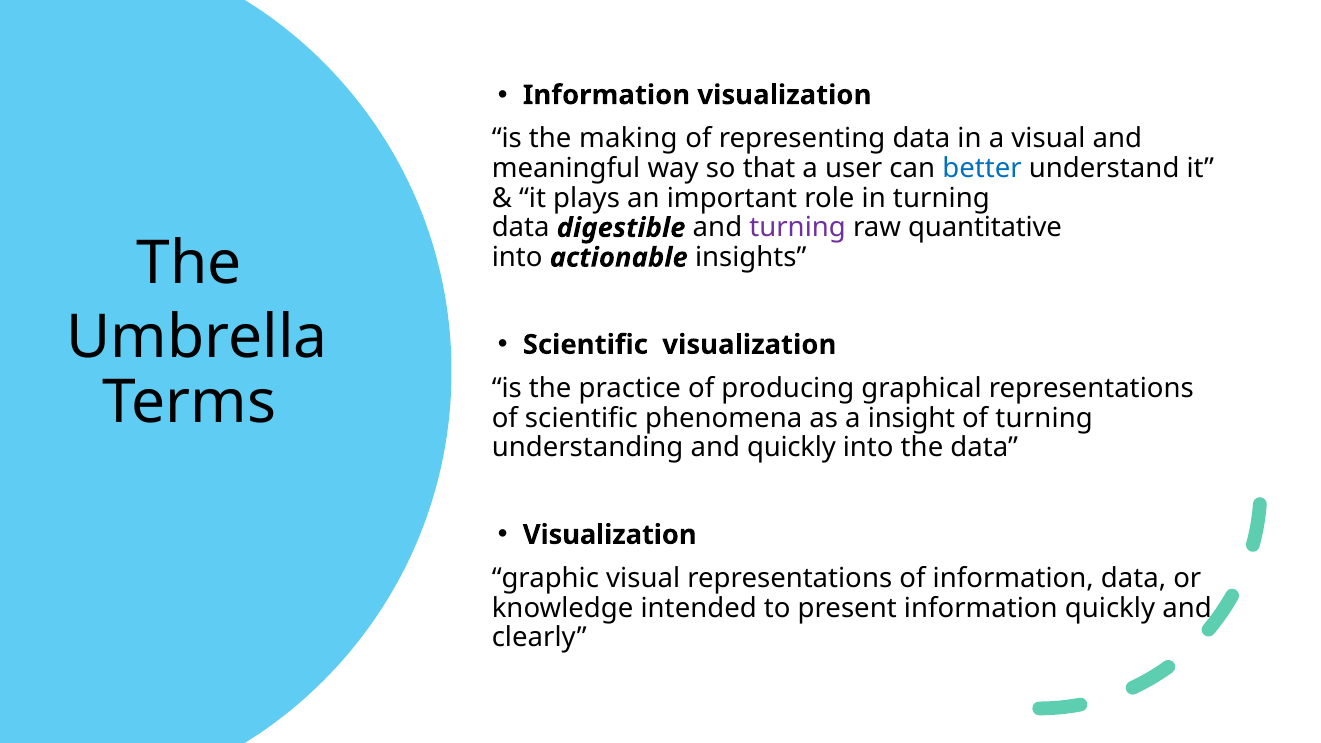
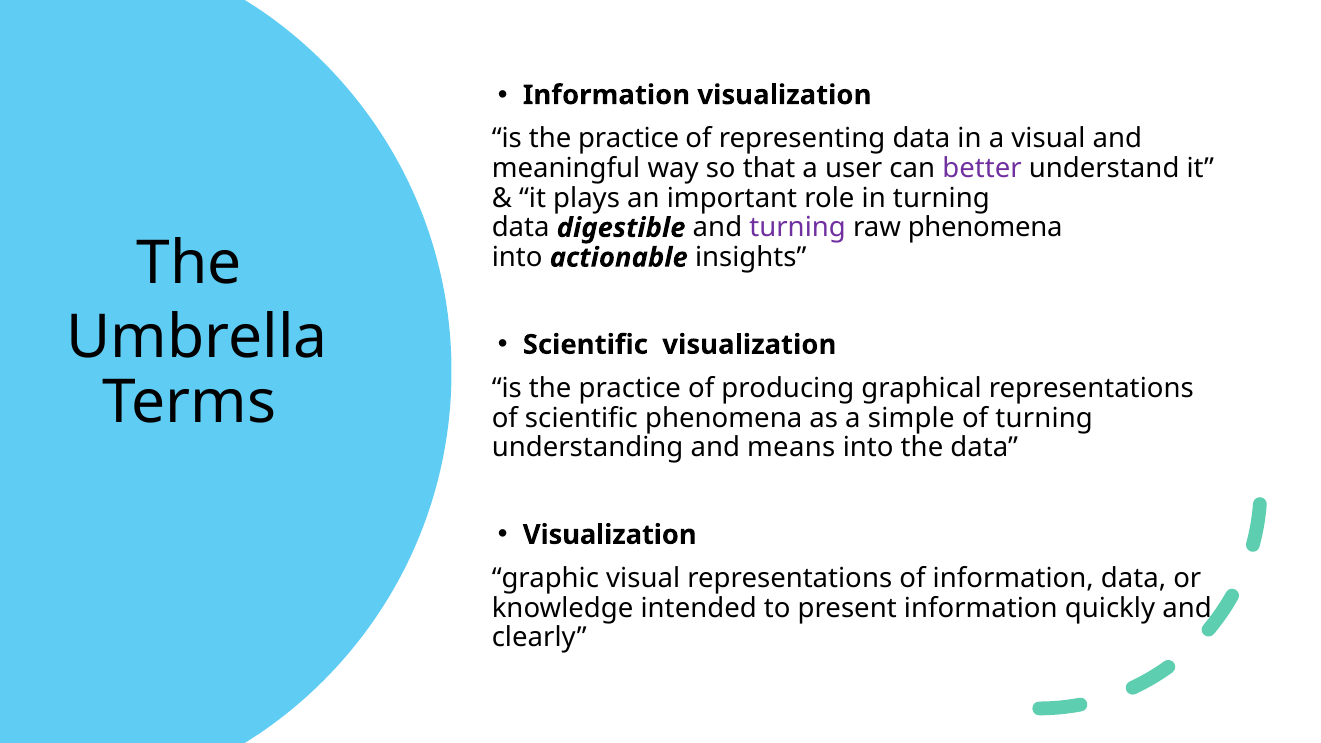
making: making -> practice (629, 139)
better colour: blue -> purple (982, 168)
raw quantitative: quantitative -> phenomena (985, 228)
insight: insight -> simple (911, 418)
and quickly: quickly -> means (791, 448)
